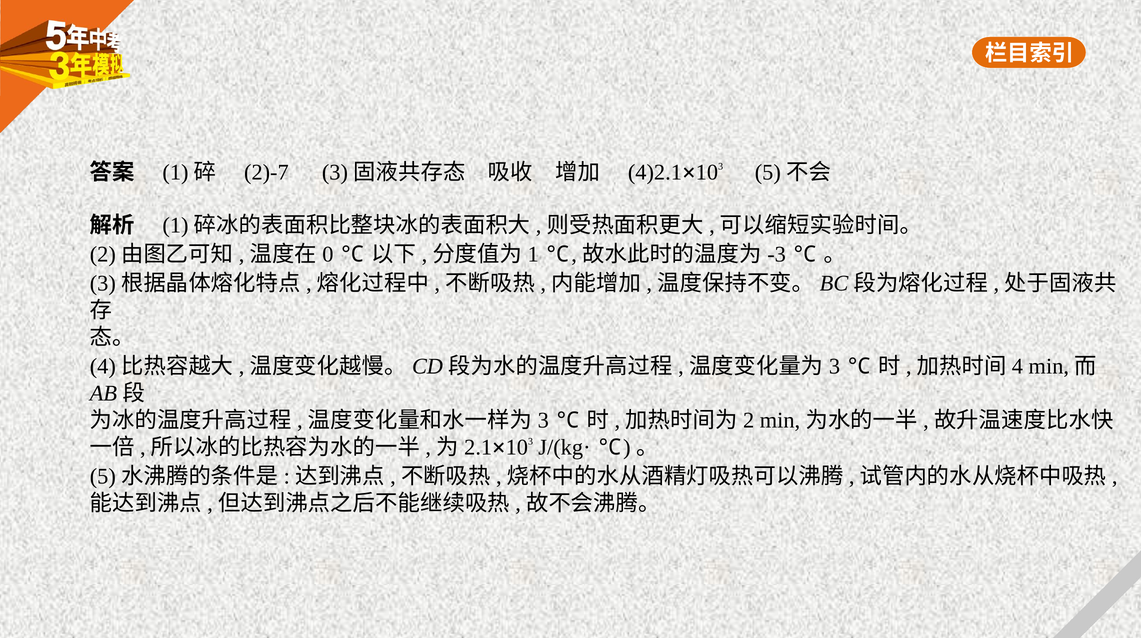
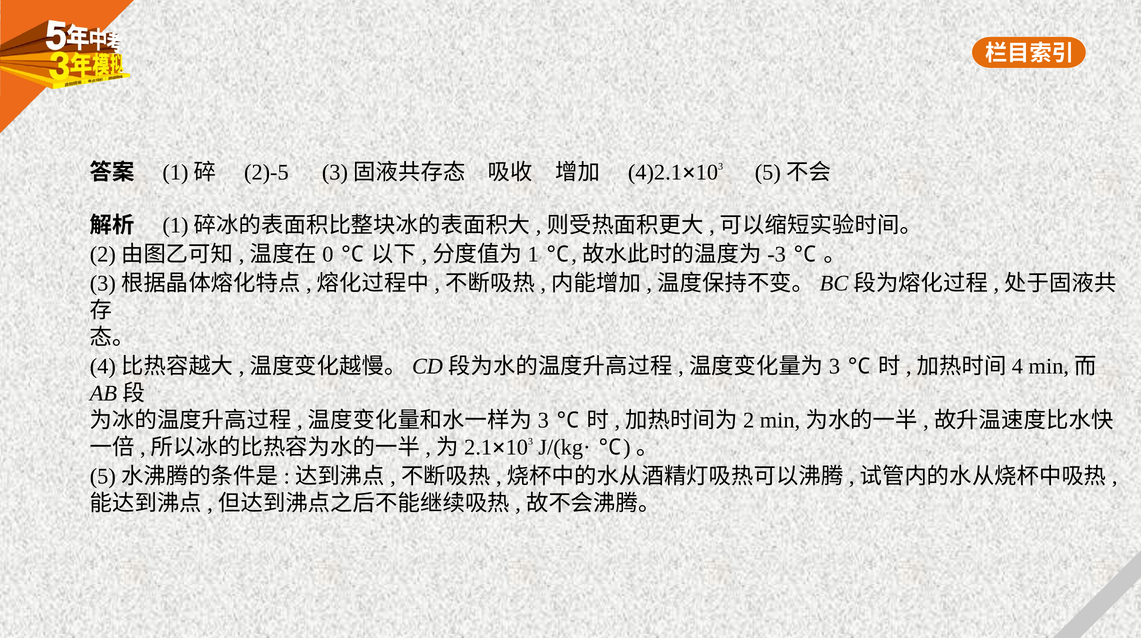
2)-7: 2)-7 -> 2)-5 (266, 172)
